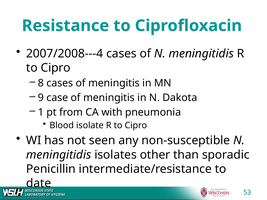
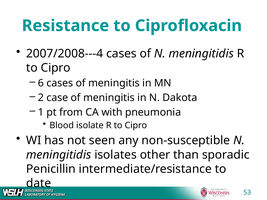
8: 8 -> 6 (41, 83)
9: 9 -> 2 (41, 98)
